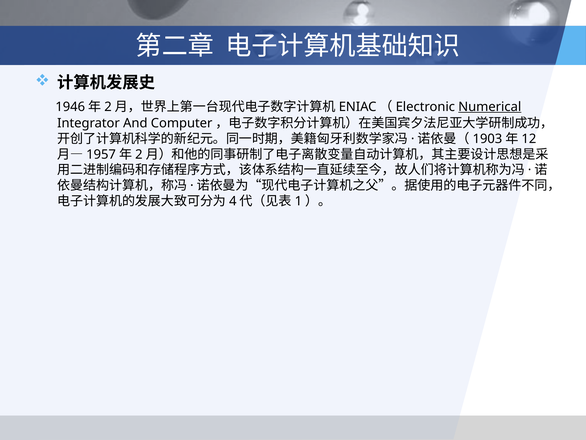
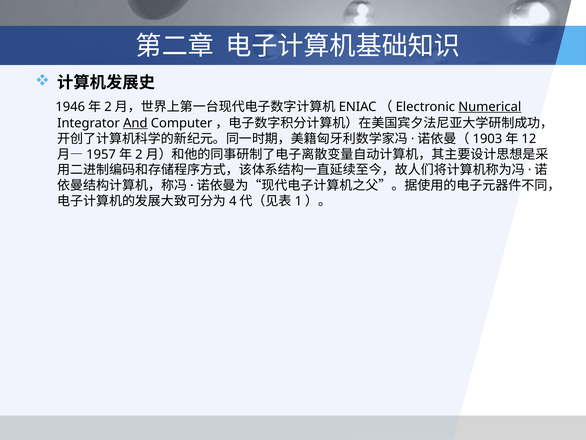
And underline: none -> present (135, 123)
